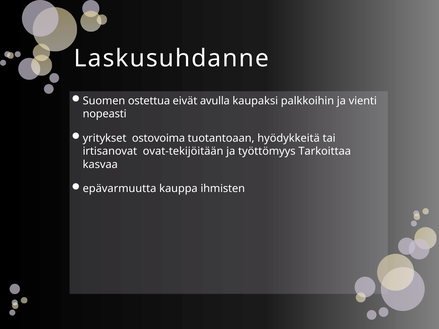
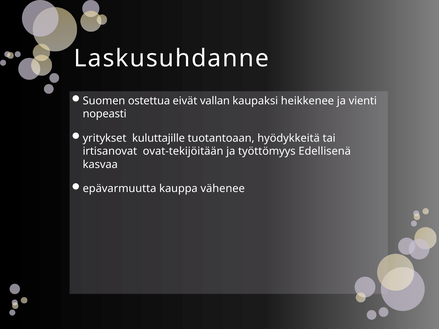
avulla: avulla -> vallan (215, 101)
palkkoihin: palkkoihin -> heikkenee (307, 101)
ostovoima: ostovoima -> kuluttajille (158, 138)
Tarkoittaa: Tarkoittaa -> Edellisenä (325, 151)
ihmisten: ihmisten -> vähenee (223, 189)
